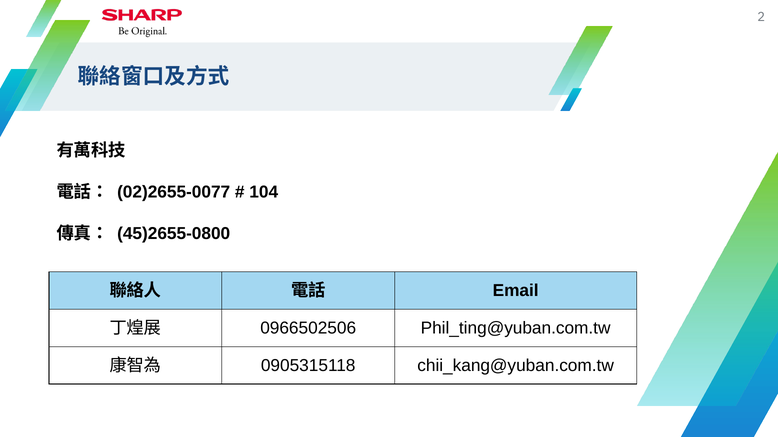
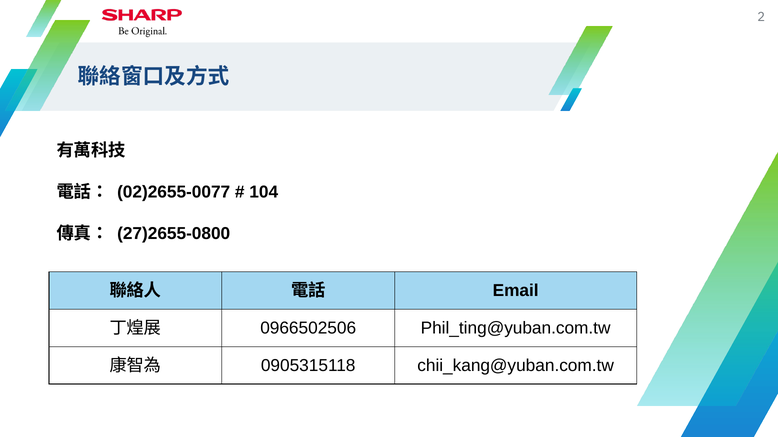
45)2655-0800: 45)2655-0800 -> 27)2655-0800 (174, 234)
